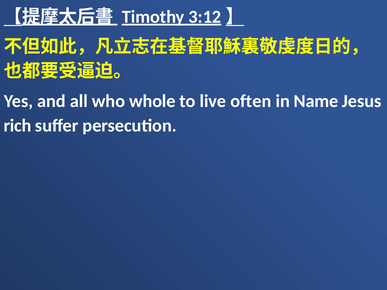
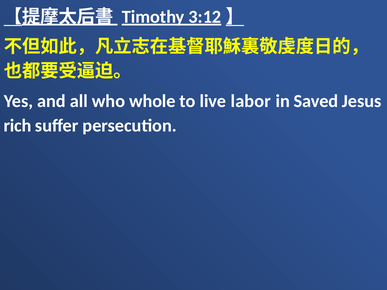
often: often -> labor (251, 101)
Name: Name -> Saved (316, 101)
